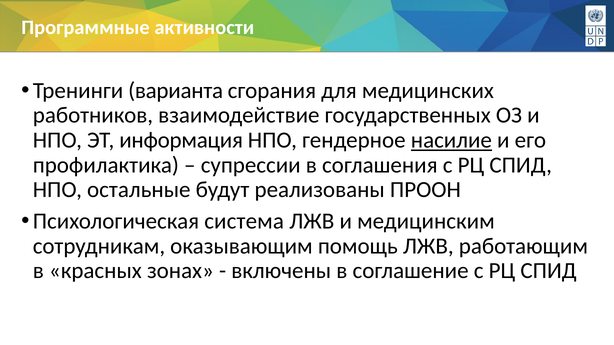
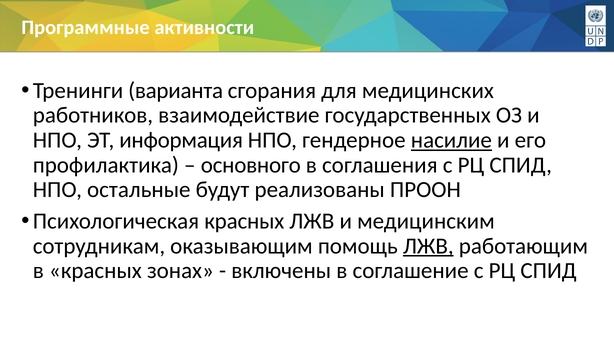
супрессии: супрессии -> основного (251, 165)
Психологическая система: система -> красных (244, 221)
ЛЖВ underline: none -> present (428, 246)
